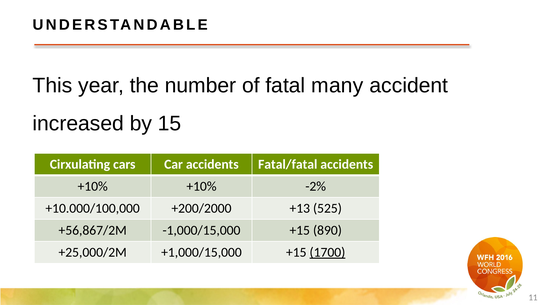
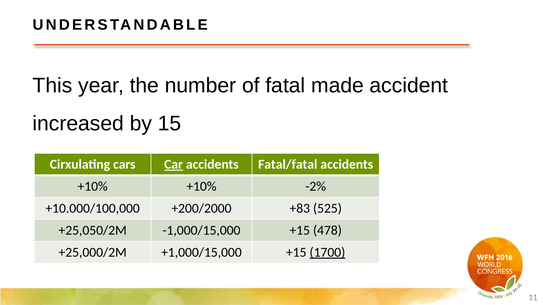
many: many -> made (337, 86)
Car underline: none -> present (174, 165)
+13: +13 -> +83 (300, 209)
+56,867/2M: +56,867/2M -> +25,050/2M (93, 231)
890: 890 -> 478 (327, 231)
